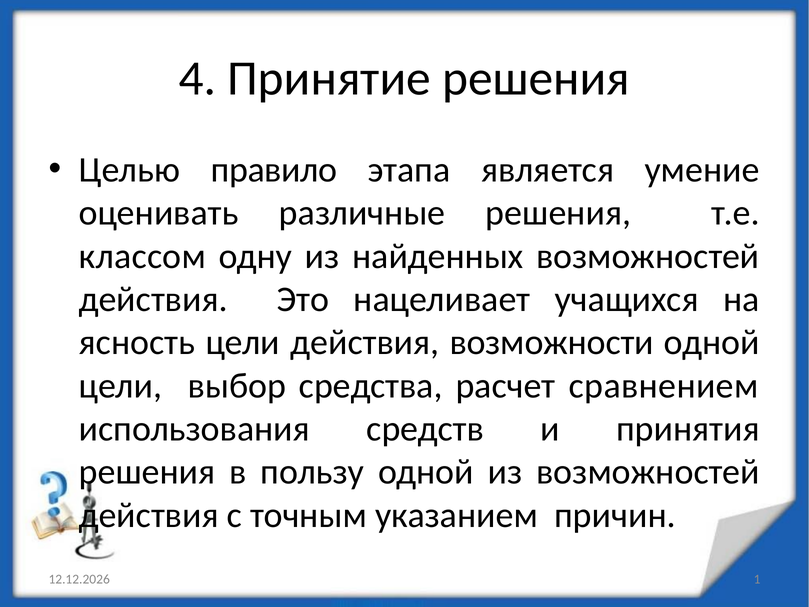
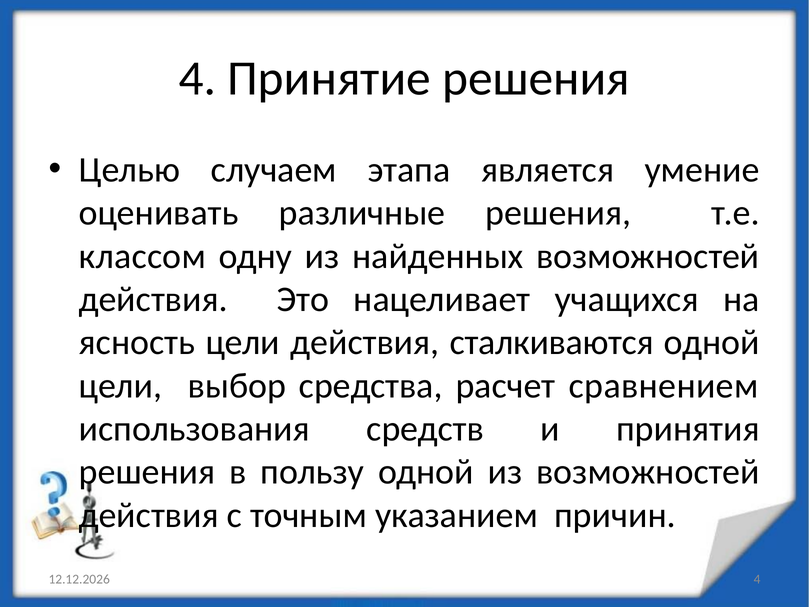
правило: правило -> случаем (274, 170)
возможности: возможности -> сталкиваются (552, 342)
1: 1 -> 4 (757, 579)
